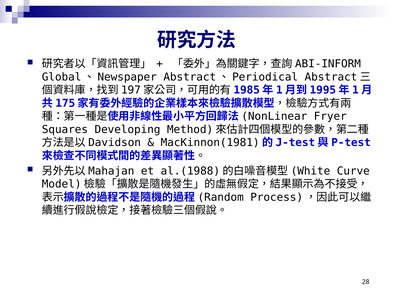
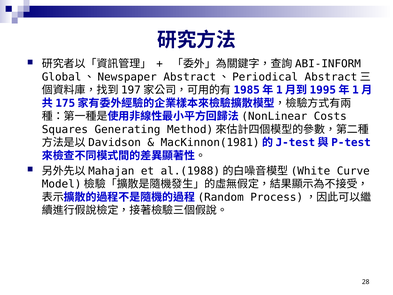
Fryer: Fryer -> Costs (330, 116)
Developing: Developing -> Generating (127, 129)
